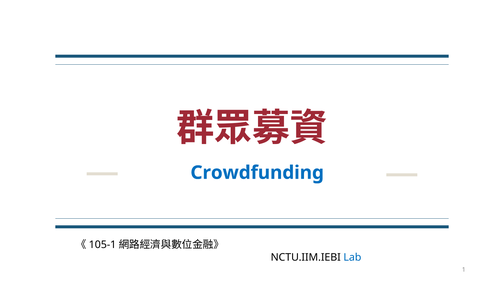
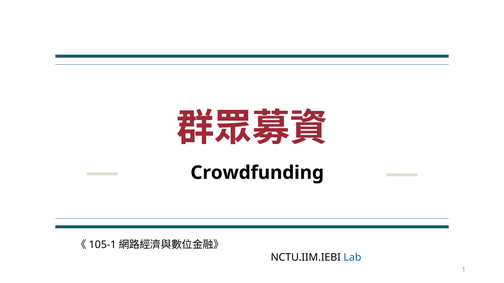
Crowdfunding colour: blue -> black (257, 173)
